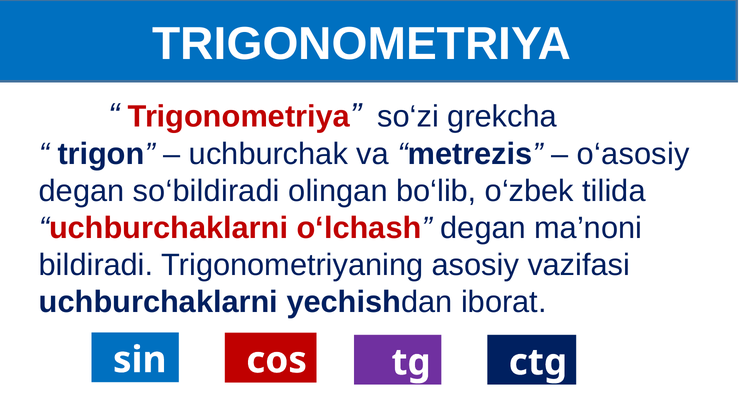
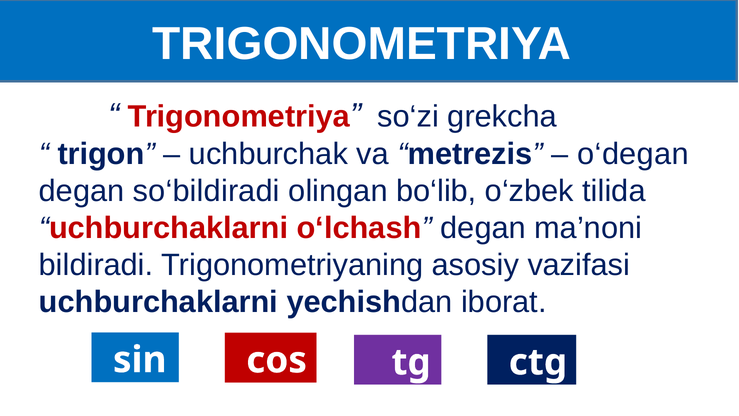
o‘asosiy: o‘asosiy -> o‘degan (633, 154)
